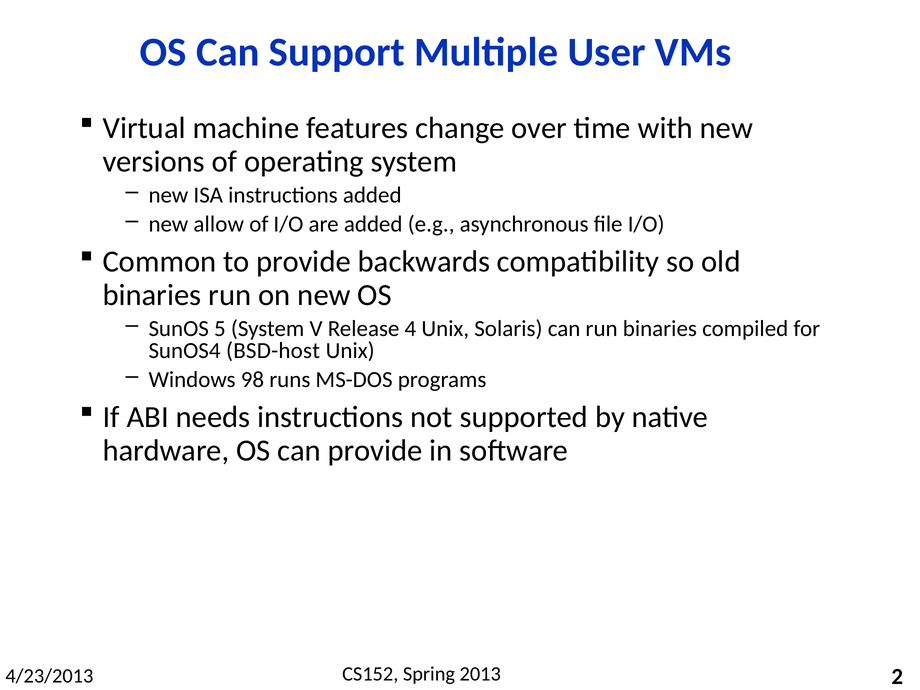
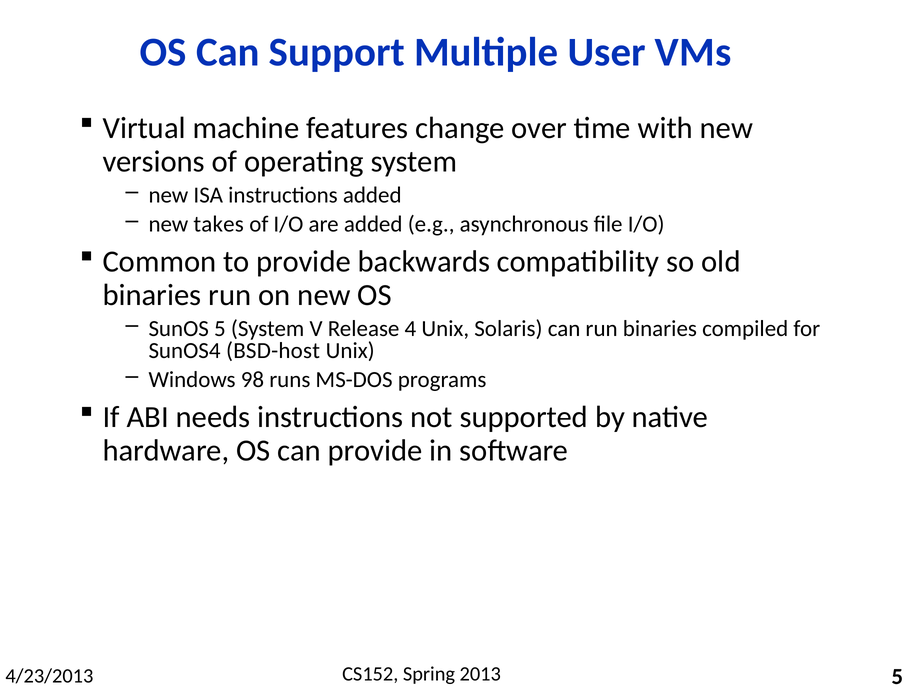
allow: allow -> takes (219, 224)
2: 2 -> 5 (897, 677)
